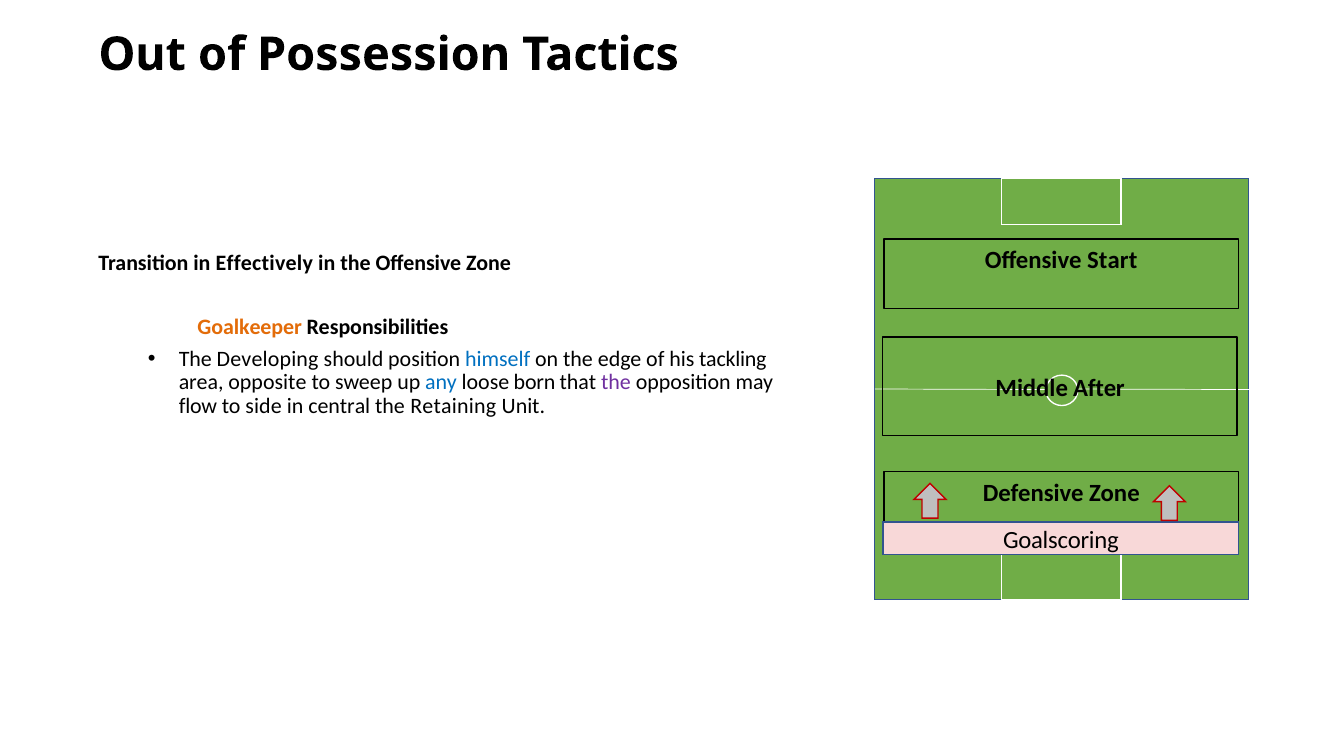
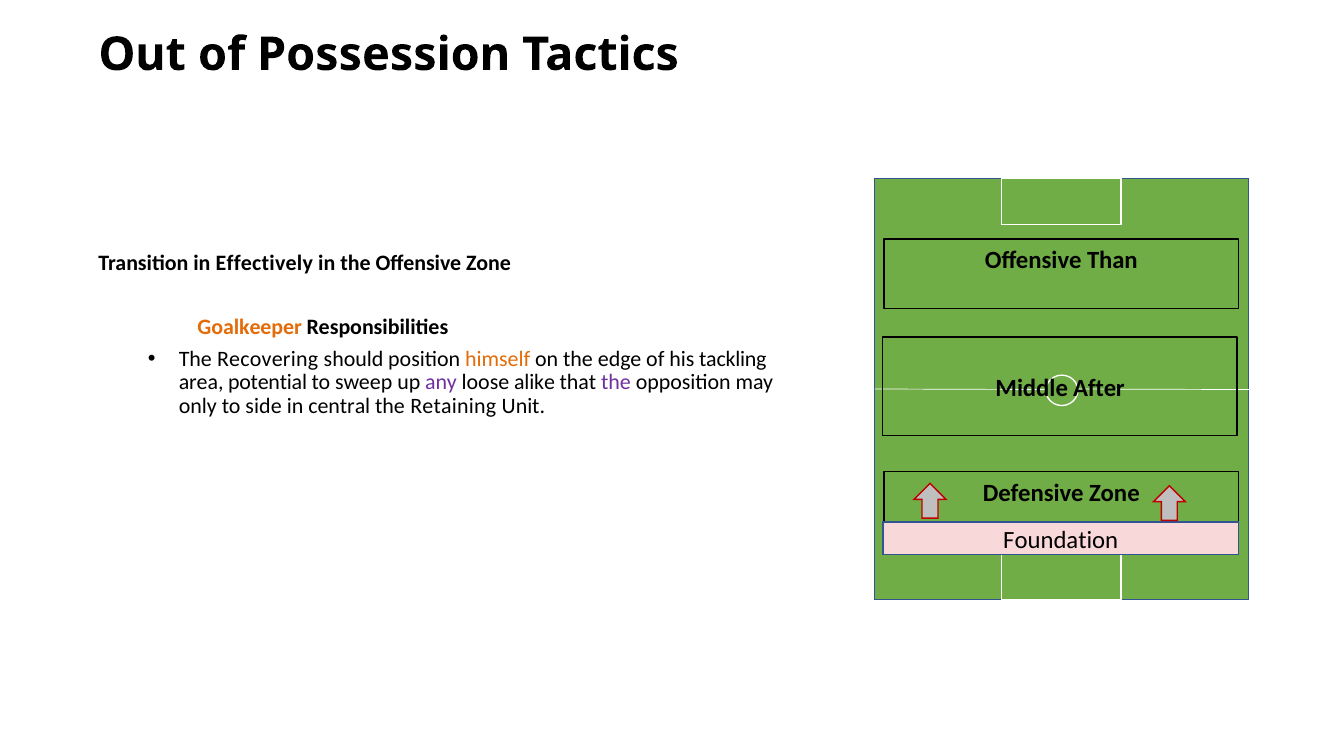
Start: Start -> Than (1112, 261)
Developing: Developing -> Recovering (268, 359)
himself colour: blue -> orange (498, 359)
opposite: opposite -> potential (268, 383)
any colour: blue -> purple (441, 383)
born: born -> alike (535, 383)
flow: flow -> only (198, 406)
Goalscoring: Goalscoring -> Foundation (1061, 540)
